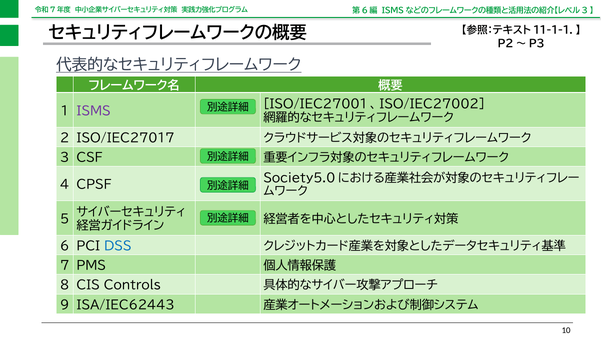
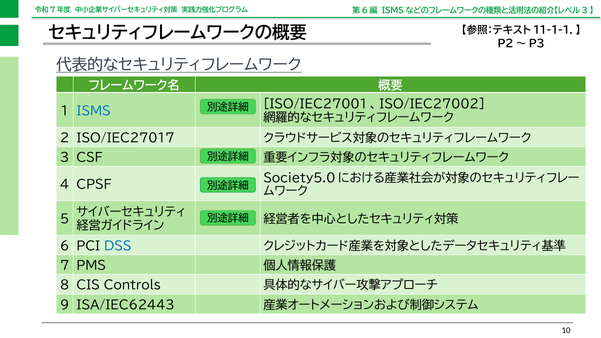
ISMS colour: purple -> blue (94, 111)
